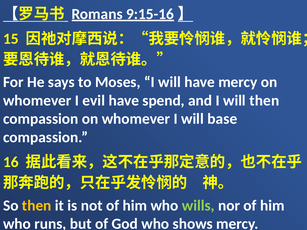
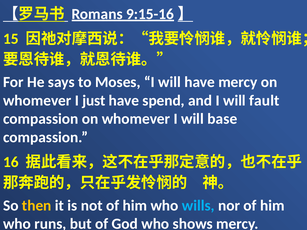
evil: evil -> just (94, 101)
will then: then -> fault (264, 101)
wills colour: light green -> light blue (198, 206)
